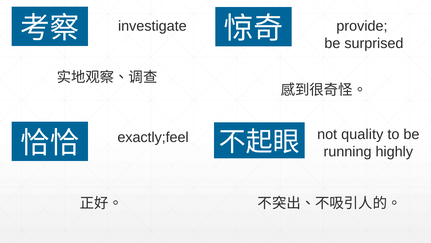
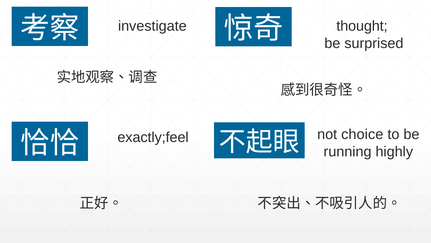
provide: provide -> thought (362, 26)
quality: quality -> choice (362, 134)
